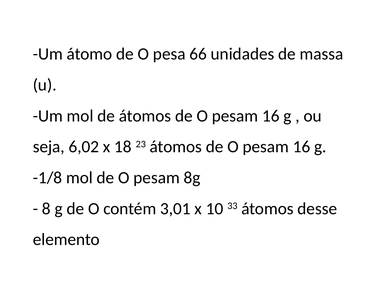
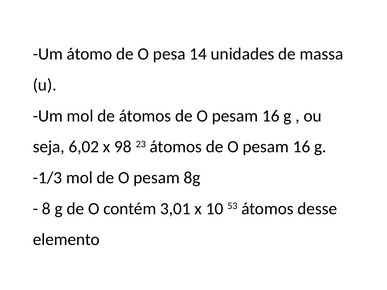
66: 66 -> 14 (198, 54)
18: 18 -> 98 (123, 147)
-1/8: -1/8 -> -1/3 (47, 178)
33: 33 -> 53 (232, 206)
